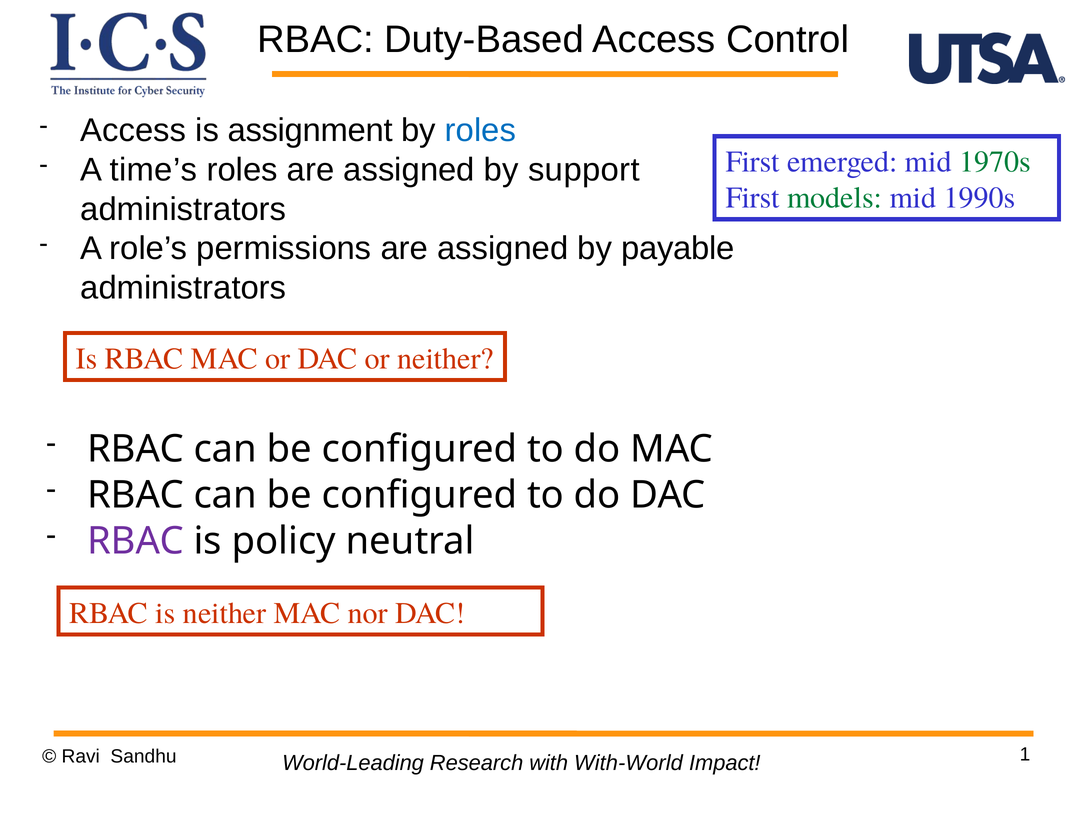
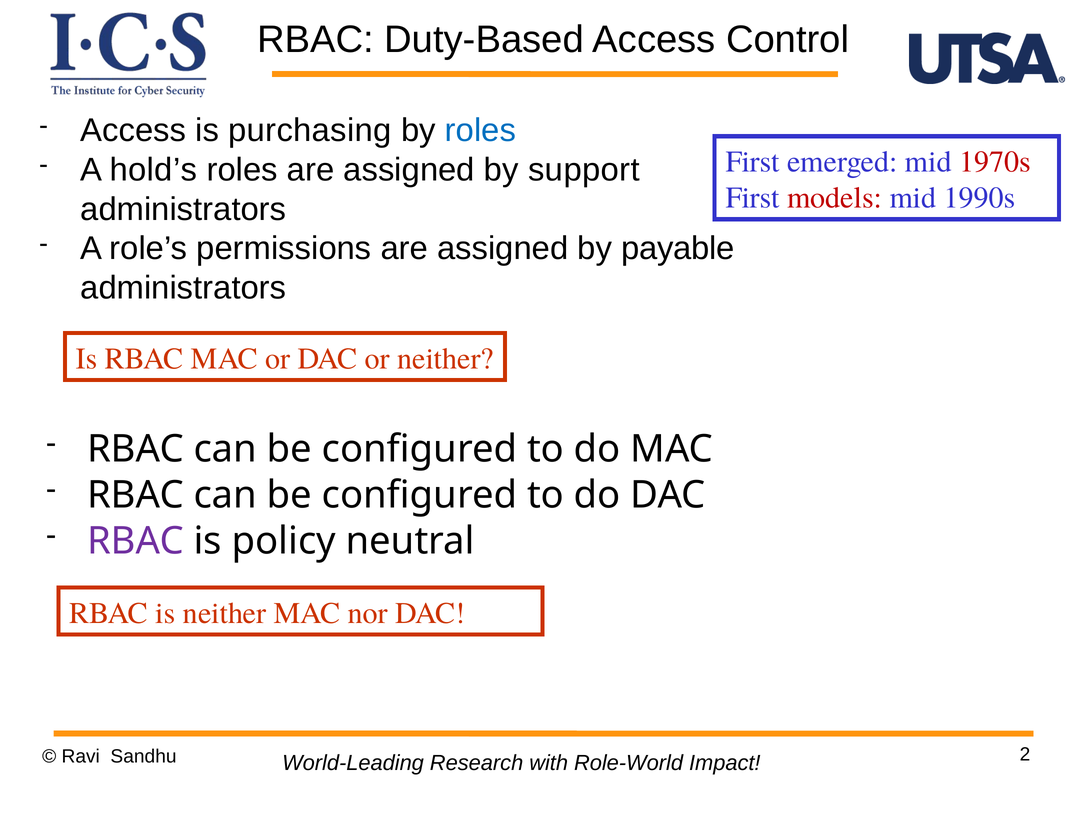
assignment: assignment -> purchasing (310, 130)
1970s colour: green -> red (995, 162)
time’s: time’s -> hold’s (153, 170)
models colour: green -> red (835, 198)
1: 1 -> 2 (1025, 754)
With-World: With-World -> Role-World (629, 763)
